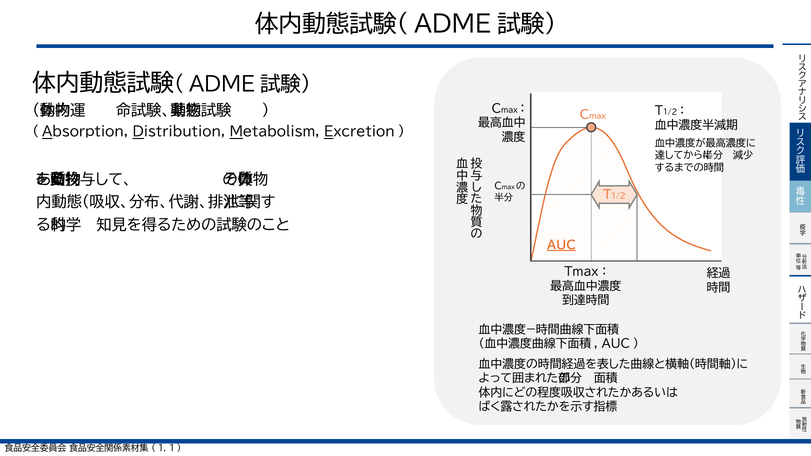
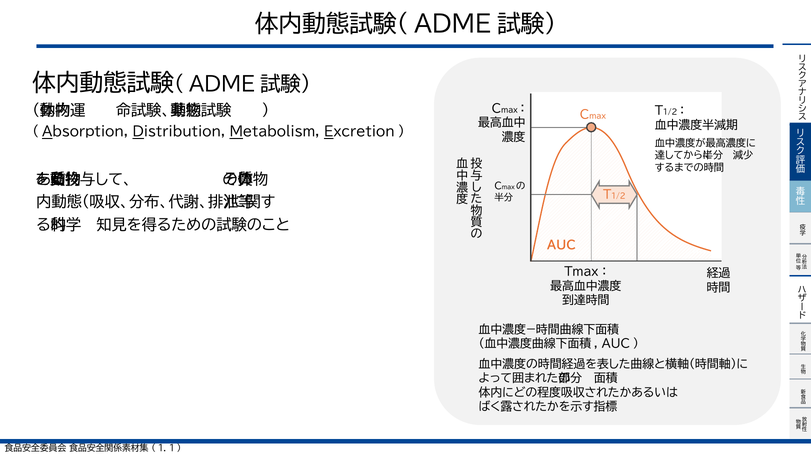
AUC underline: present -> none (561, 245)
